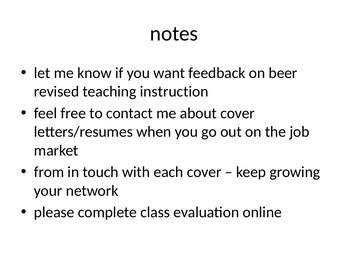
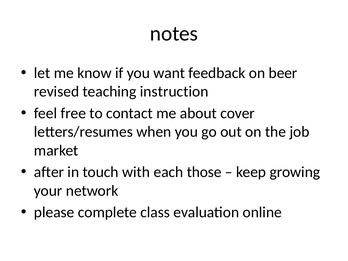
from: from -> after (49, 172)
each cover: cover -> those (204, 172)
